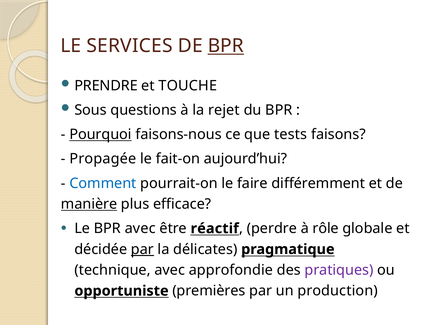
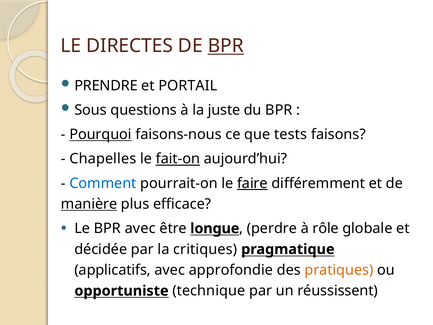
SERVICES: SERVICES -> DIRECTES (130, 46)
TOUCHE: TOUCHE -> PORTAIL (188, 86)
rejet: rejet -> juste (224, 110)
Propagée: Propagée -> Chapelles (103, 159)
fait-on underline: none -> present (178, 159)
faire underline: none -> present (252, 183)
réactif: réactif -> longue (215, 228)
par underline: present -> none (142, 249)
délicates: délicates -> critiques (205, 249)
technique: technique -> applicatifs (113, 270)
pratiques colour: purple -> orange (339, 270)
premières: premières -> technique (209, 291)
production: production -> réussissent (338, 291)
